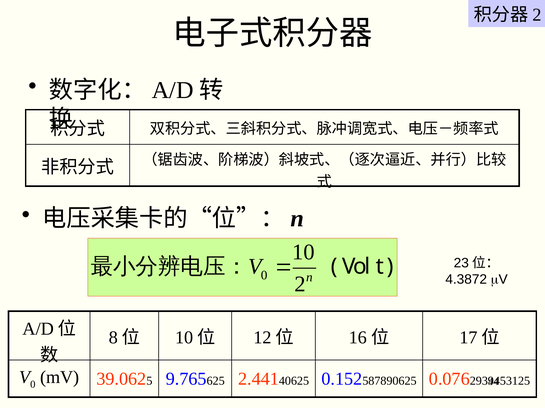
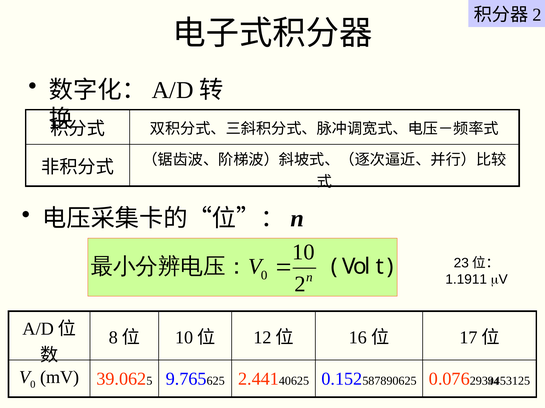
4.3872: 4.3872 -> 1.1911 (466, 280)
